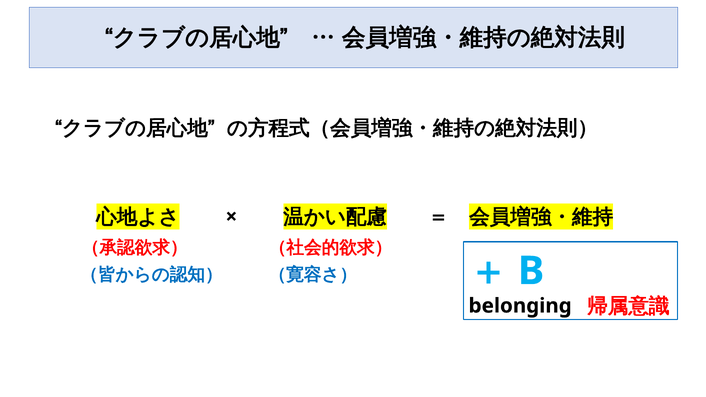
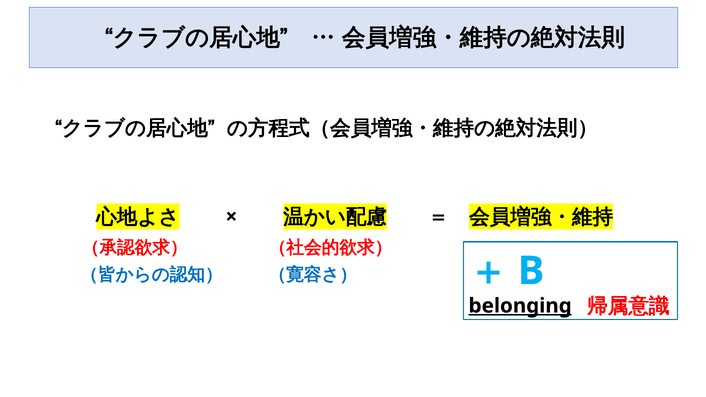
belonging underline: none -> present (520, 306)
